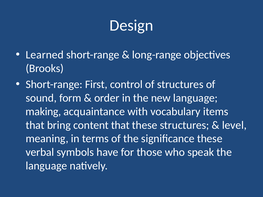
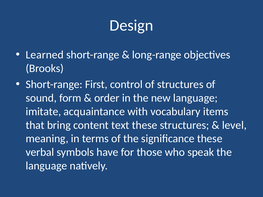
making: making -> imitate (43, 112)
content that: that -> text (120, 125)
